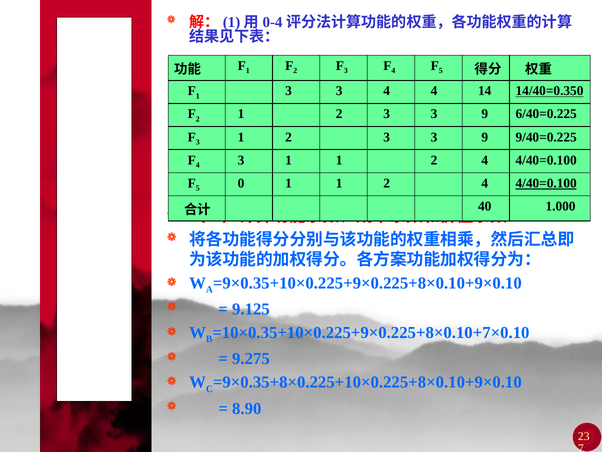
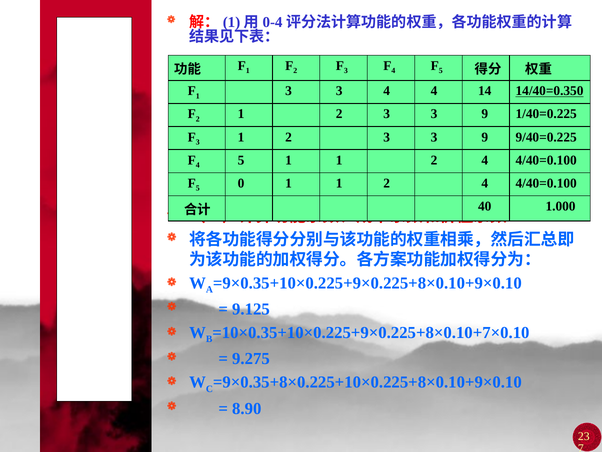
6/40=0.225: 6/40=0.225 -> 1/40=0.225 (546, 114)
4 3: 3 -> 5 (241, 160)
4/40=0.100 underline: present -> none (546, 183)
